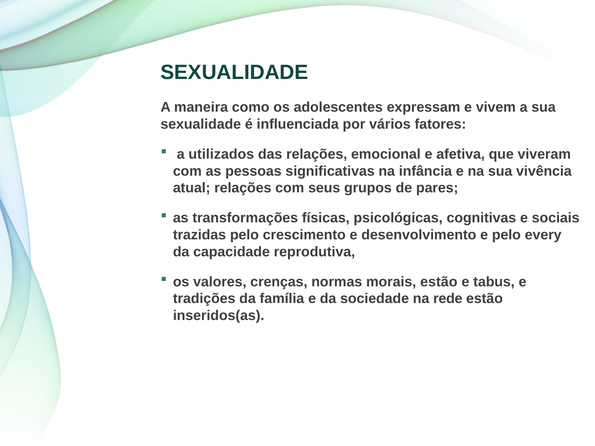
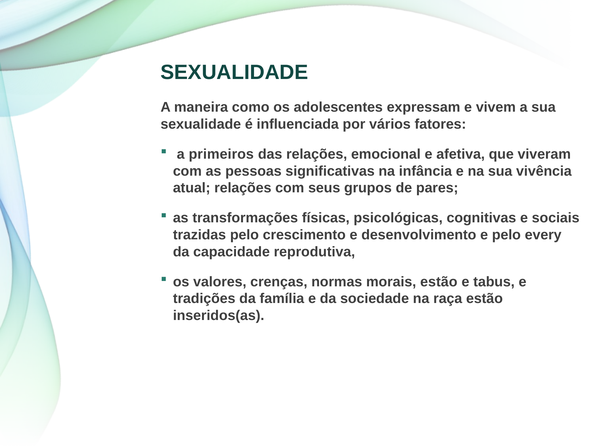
utilizados: utilizados -> primeiros (221, 154)
rede: rede -> raça (448, 299)
